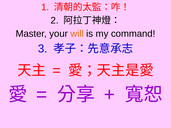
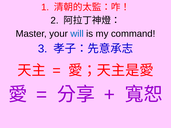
will colour: orange -> blue (77, 34)
